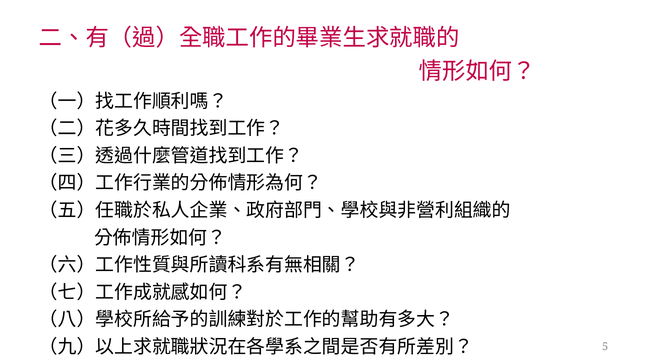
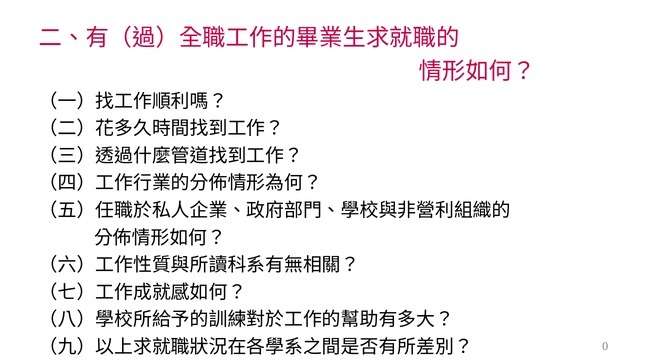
5: 5 -> 0 (605, 347)
